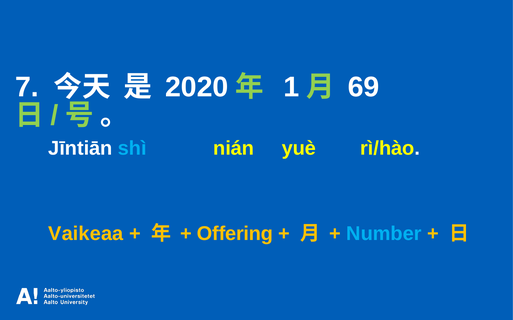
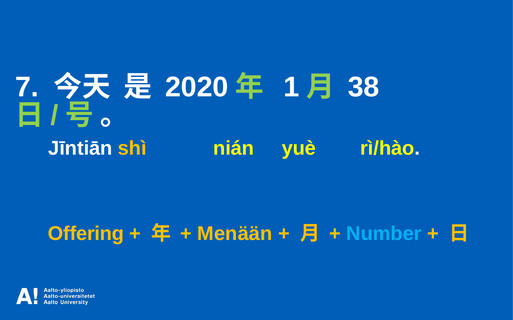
69: 69 -> 38 (364, 87)
shì colour: light blue -> yellow (132, 149)
Vaikeaa: Vaikeaa -> Offering (86, 234)
Offering: Offering -> Menään (235, 234)
